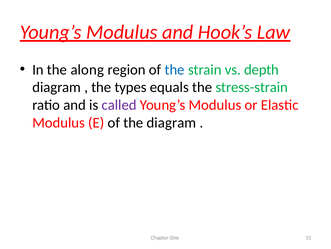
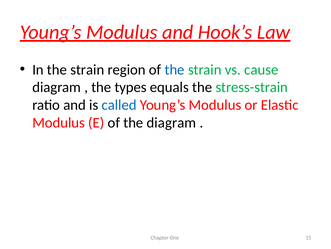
In the along: along -> strain (87, 69)
depth: depth -> cause (261, 69)
called colour: purple -> blue (119, 105)
